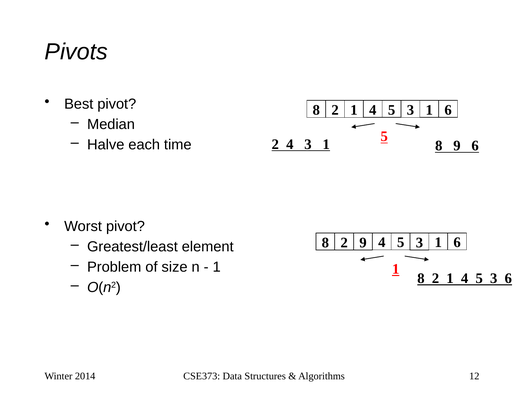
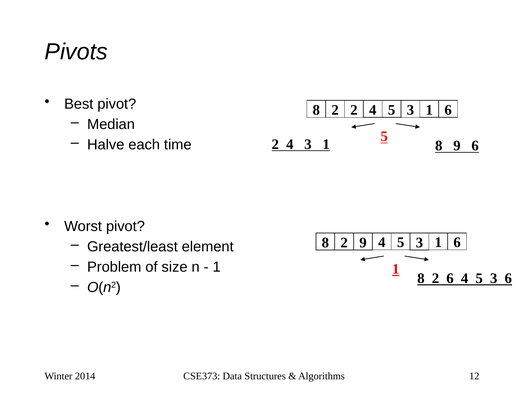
1: 1 -> 2 (354, 110)
1: 1 -> 6 (450, 278)
